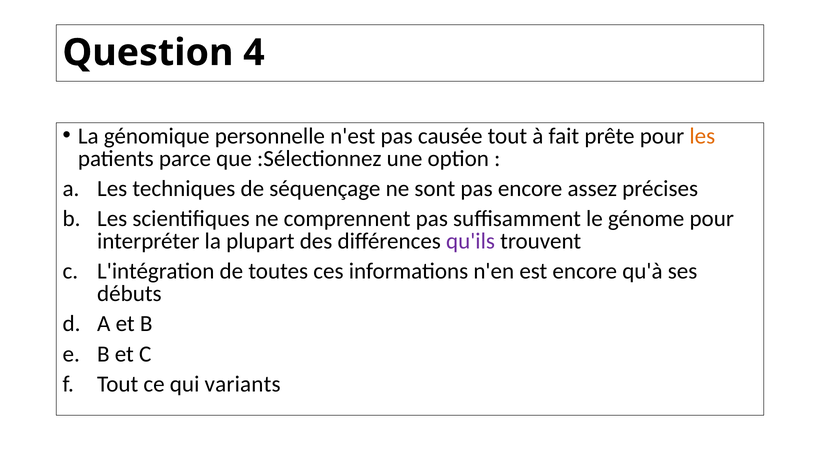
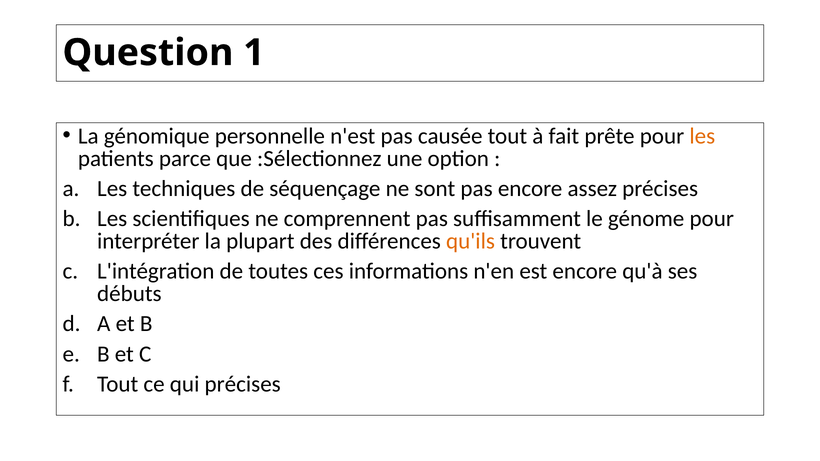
4: 4 -> 1 (254, 53)
qu'ils colour: purple -> orange (471, 241)
qui variants: variants -> précises (243, 384)
